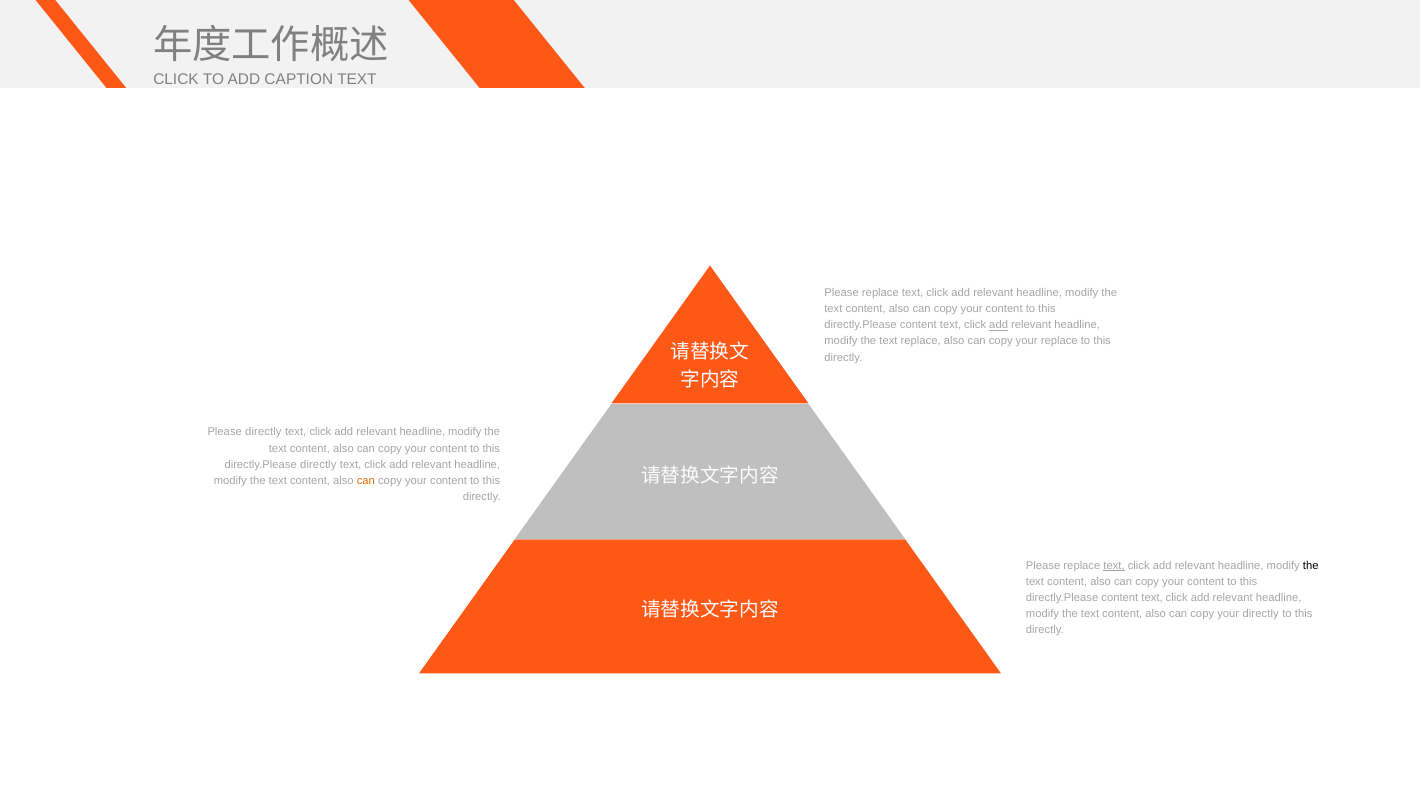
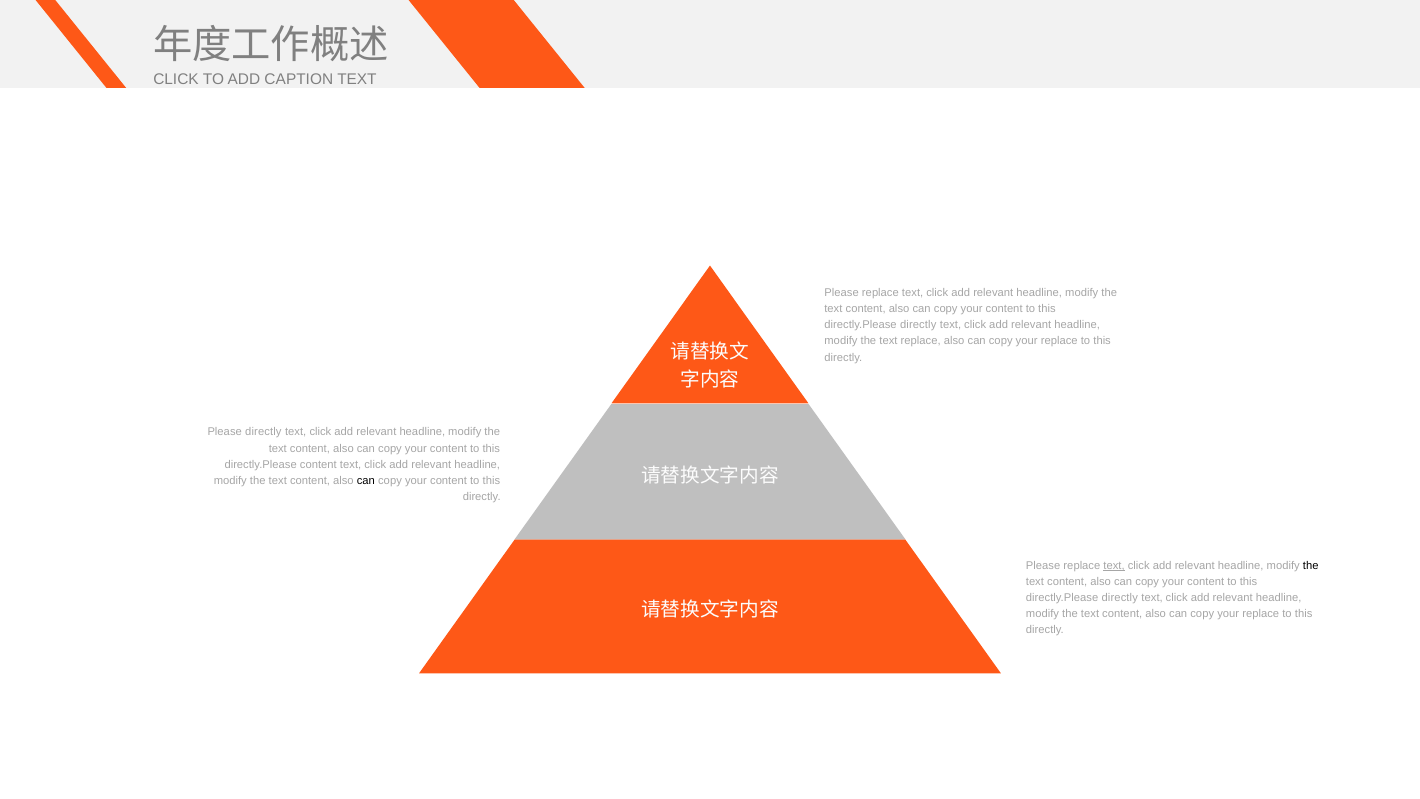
content: content -> directly (918, 325)
add underline: present -> none (999, 325)
directly.Please directly: directly -> content (318, 464)
can colour: orange -> black (366, 480)
content: content -> directly (1120, 597)
directly: directly -> replace (1261, 614)
